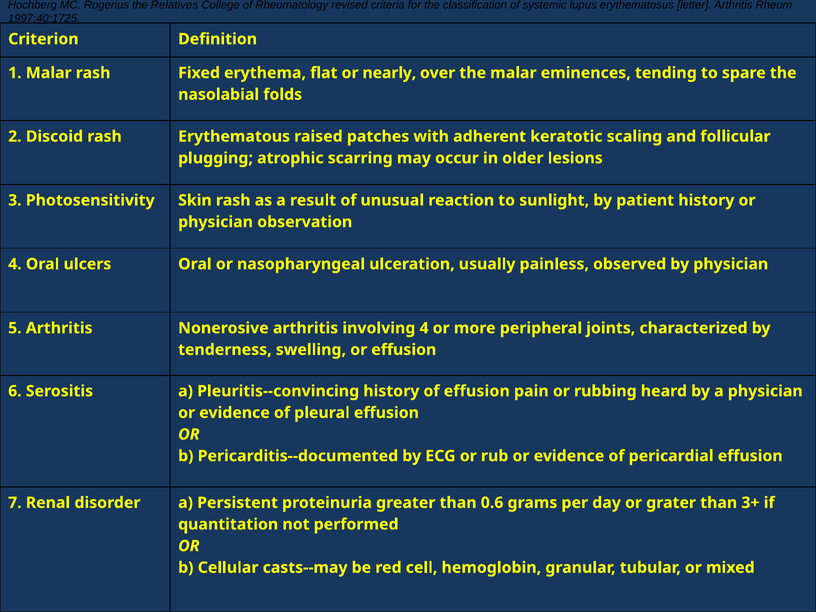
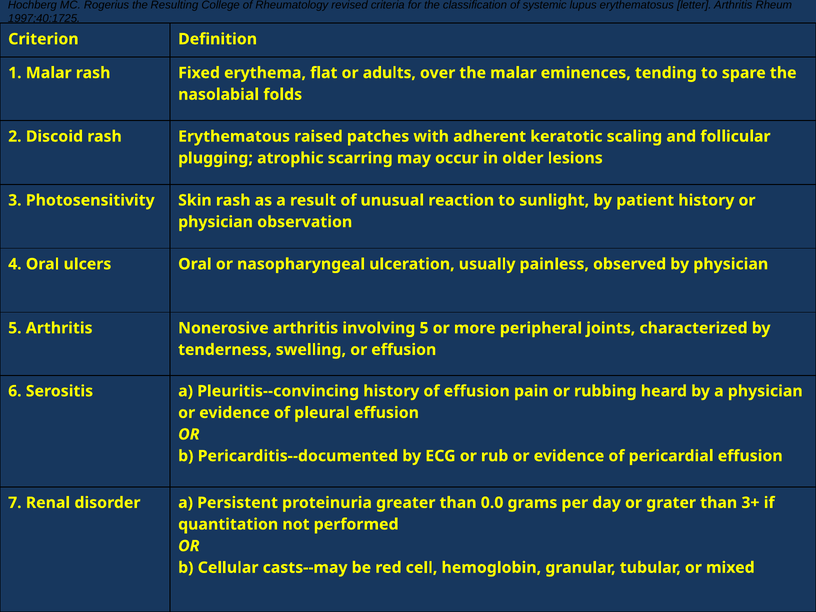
Relatives: Relatives -> Resulting (174, 5)
nearly: nearly -> adults (389, 73)
involving 4: 4 -> 5 (424, 328)
0.6: 0.6 -> 0.0 (492, 503)
